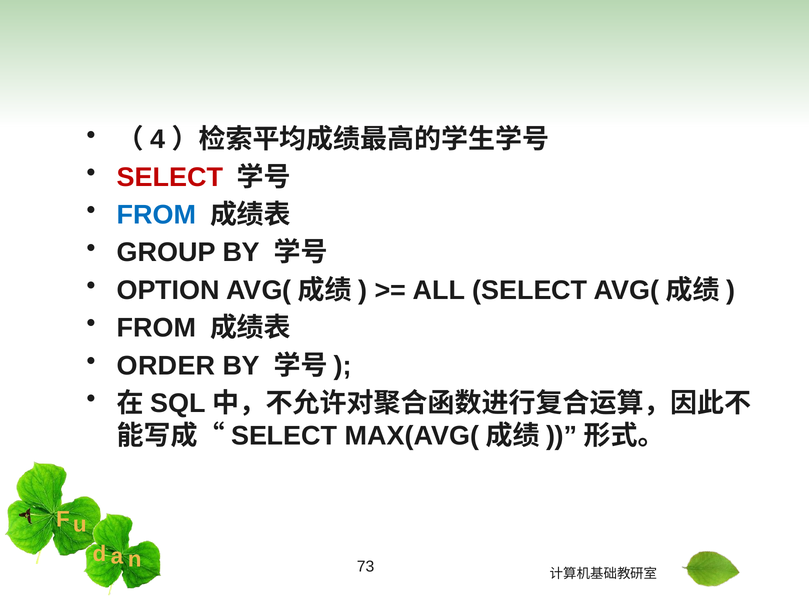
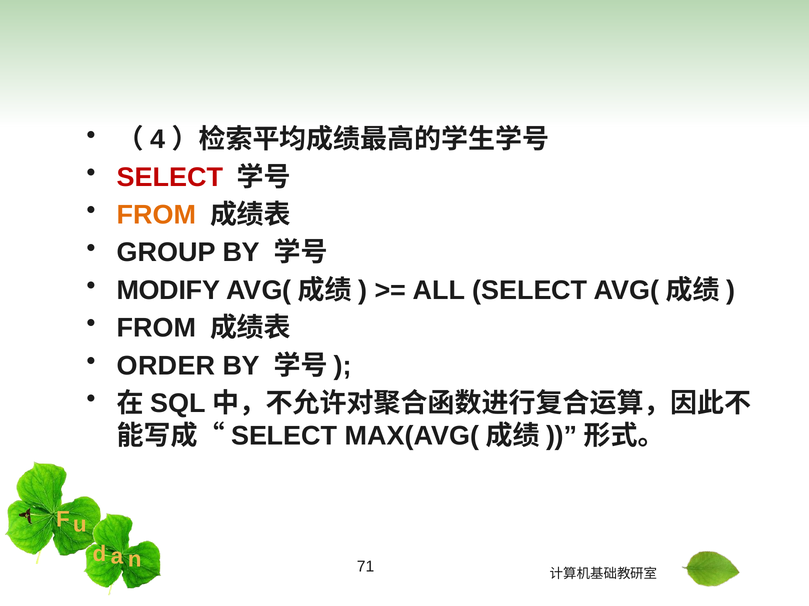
FROM colour: blue -> orange (156, 215)
OPTION: OPTION -> MODIFY (168, 291)
73: 73 -> 71 (366, 567)
